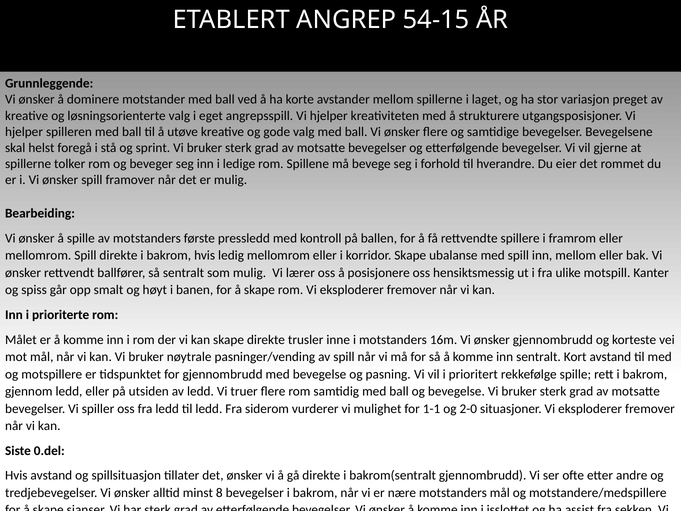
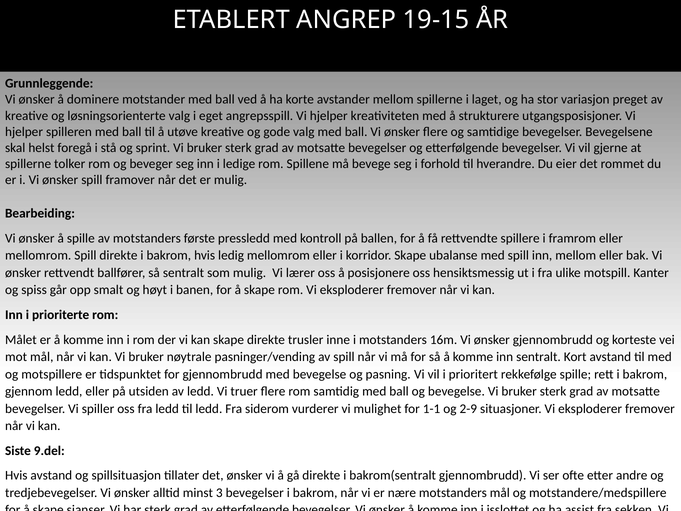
54-15: 54-15 -> 19-15 (436, 20)
2-0: 2-0 -> 2-9 (468, 408)
0.del: 0.del -> 9.del (49, 451)
8: 8 -> 3 (219, 493)
